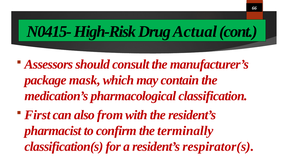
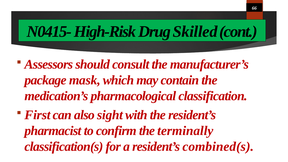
Actual: Actual -> Skilled (195, 32)
from: from -> sight (110, 115)
respirator(s: respirator(s -> combined(s (218, 147)
